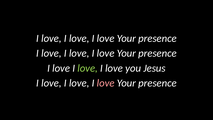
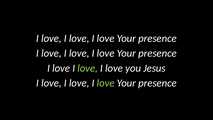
love colour: pink -> light green (106, 83)
